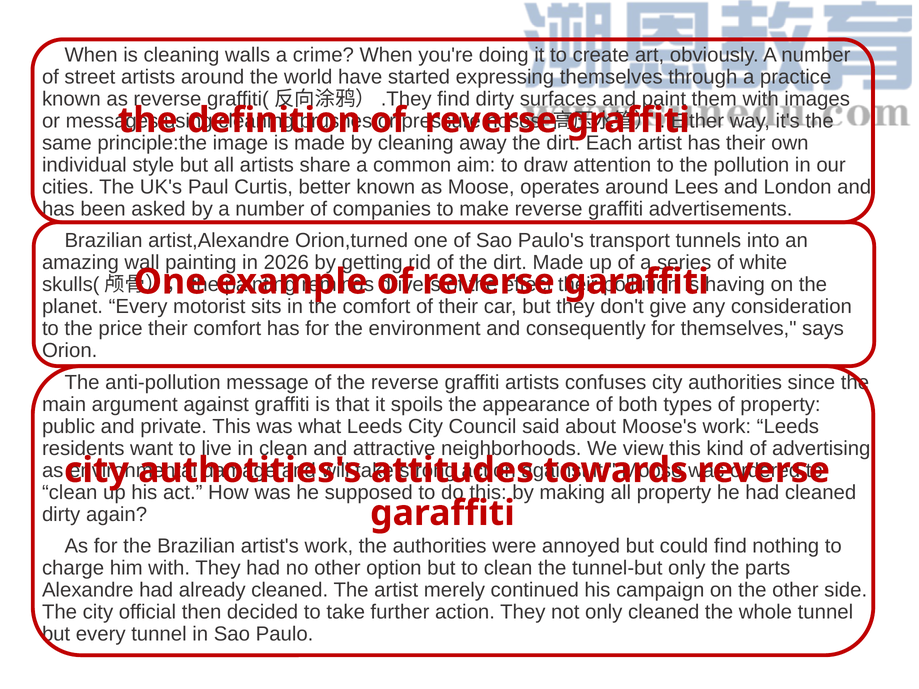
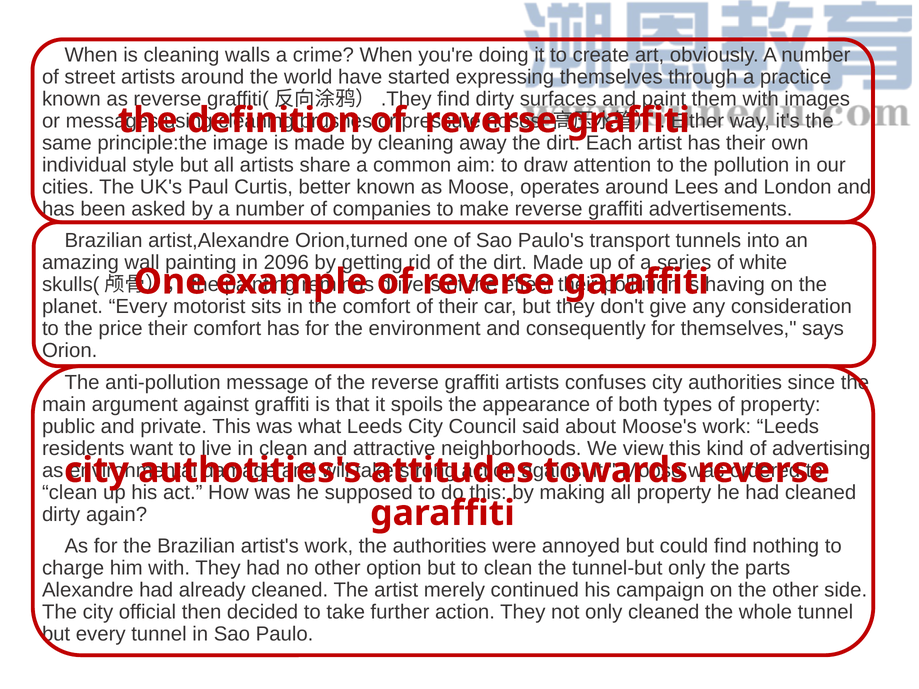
2026: 2026 -> 2096 (286, 263)
